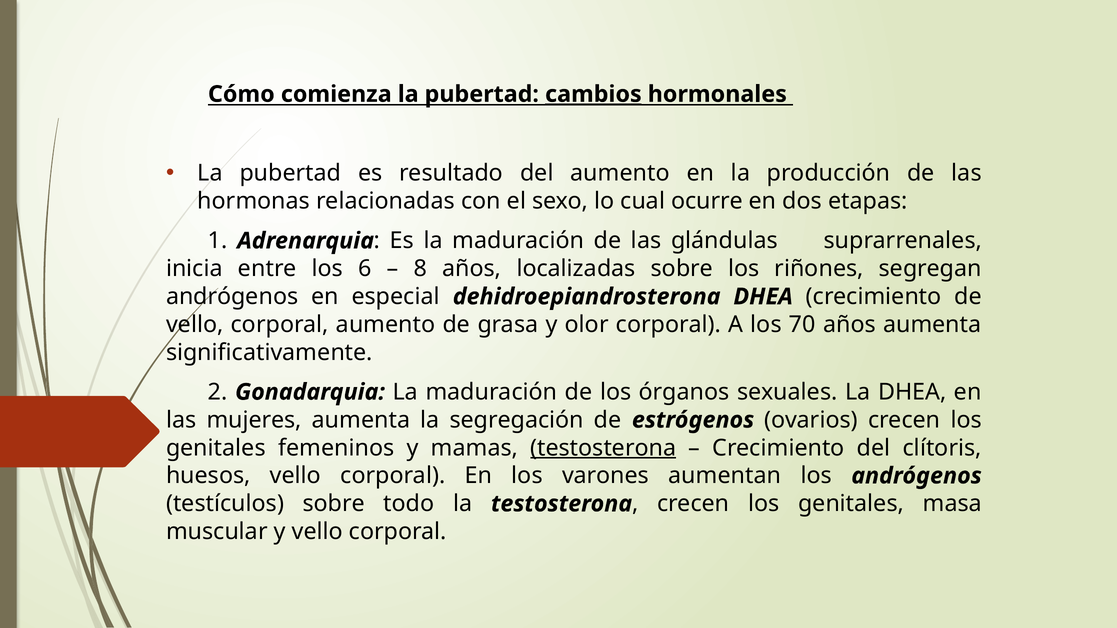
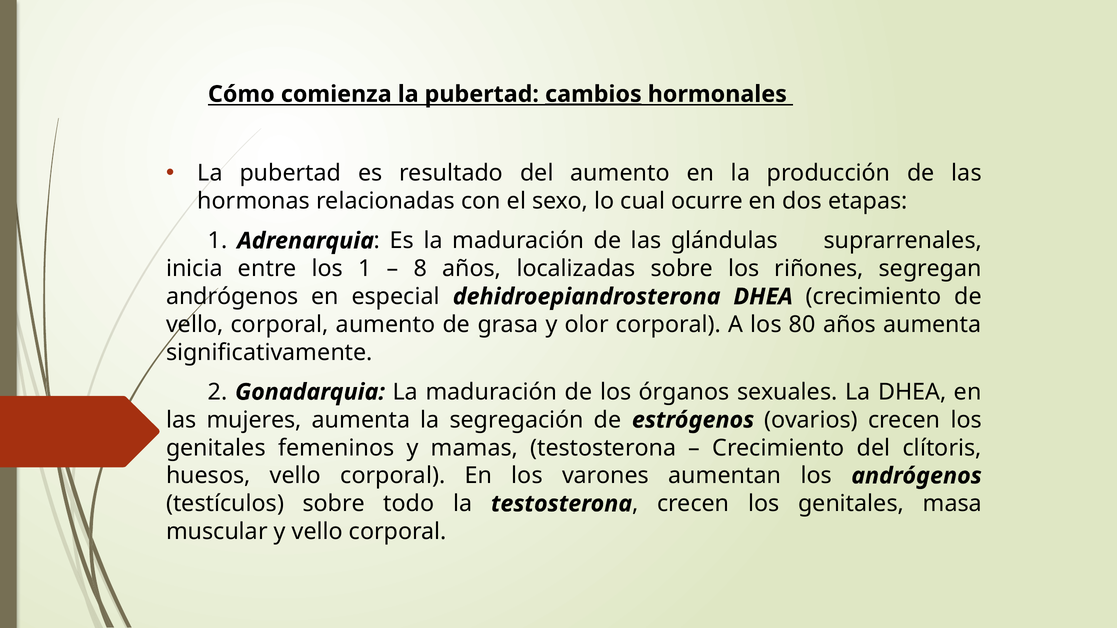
los 6: 6 -> 1 (365, 269)
70: 70 -> 80 (802, 325)
testosterona underline: present -> none (603, 448)
